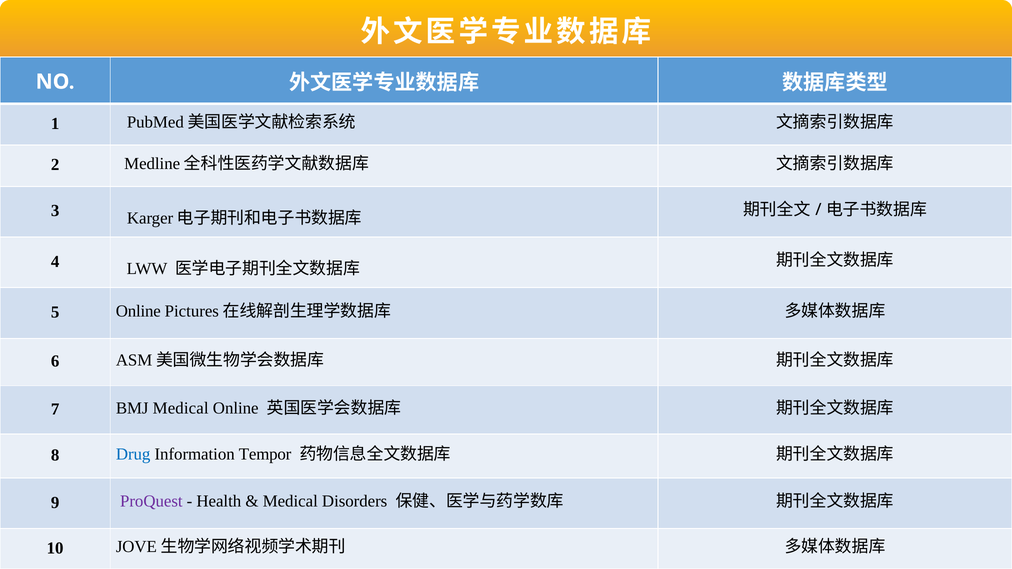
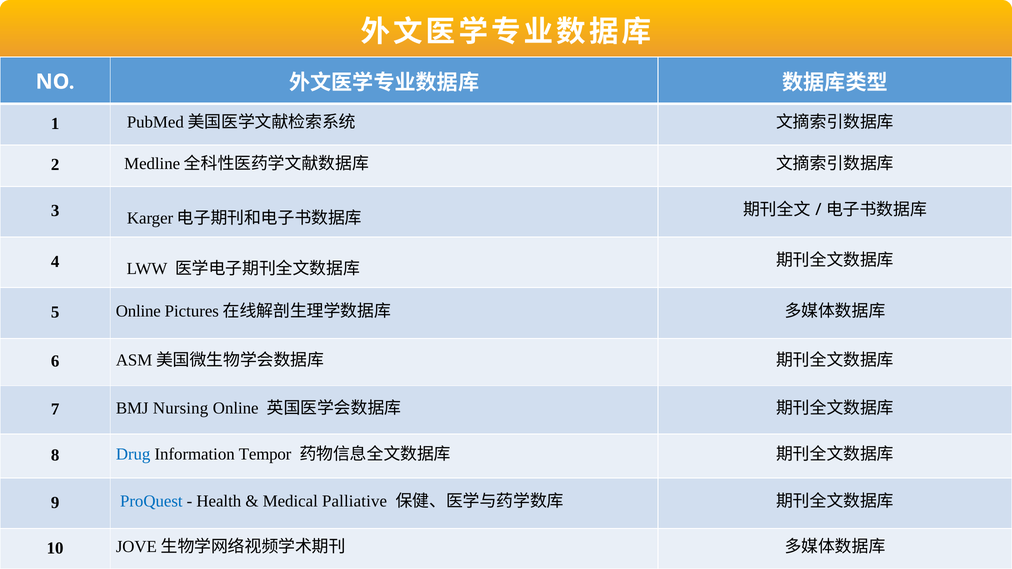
BMJ Medical: Medical -> Nursing (181, 408)
ProQuest colour: purple -> blue (151, 502)
Disorders: Disorders -> Palliative (355, 502)
